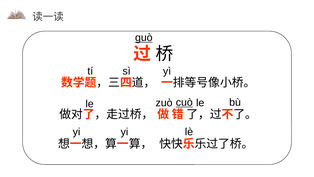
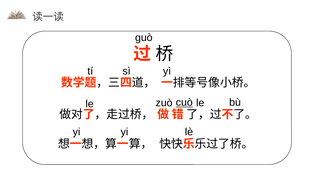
guò underline: present -> none (144, 38)
